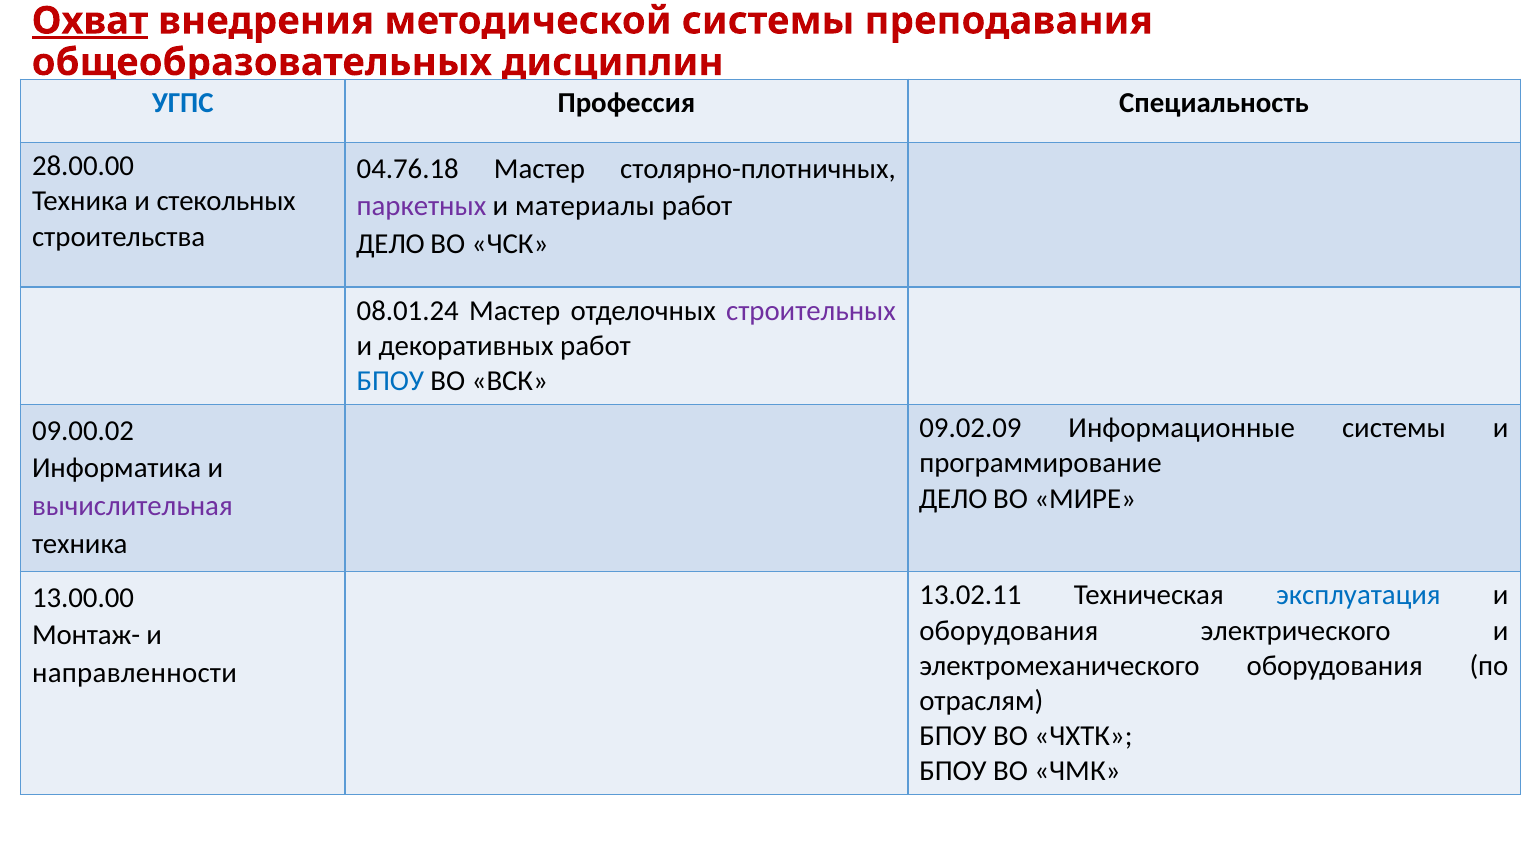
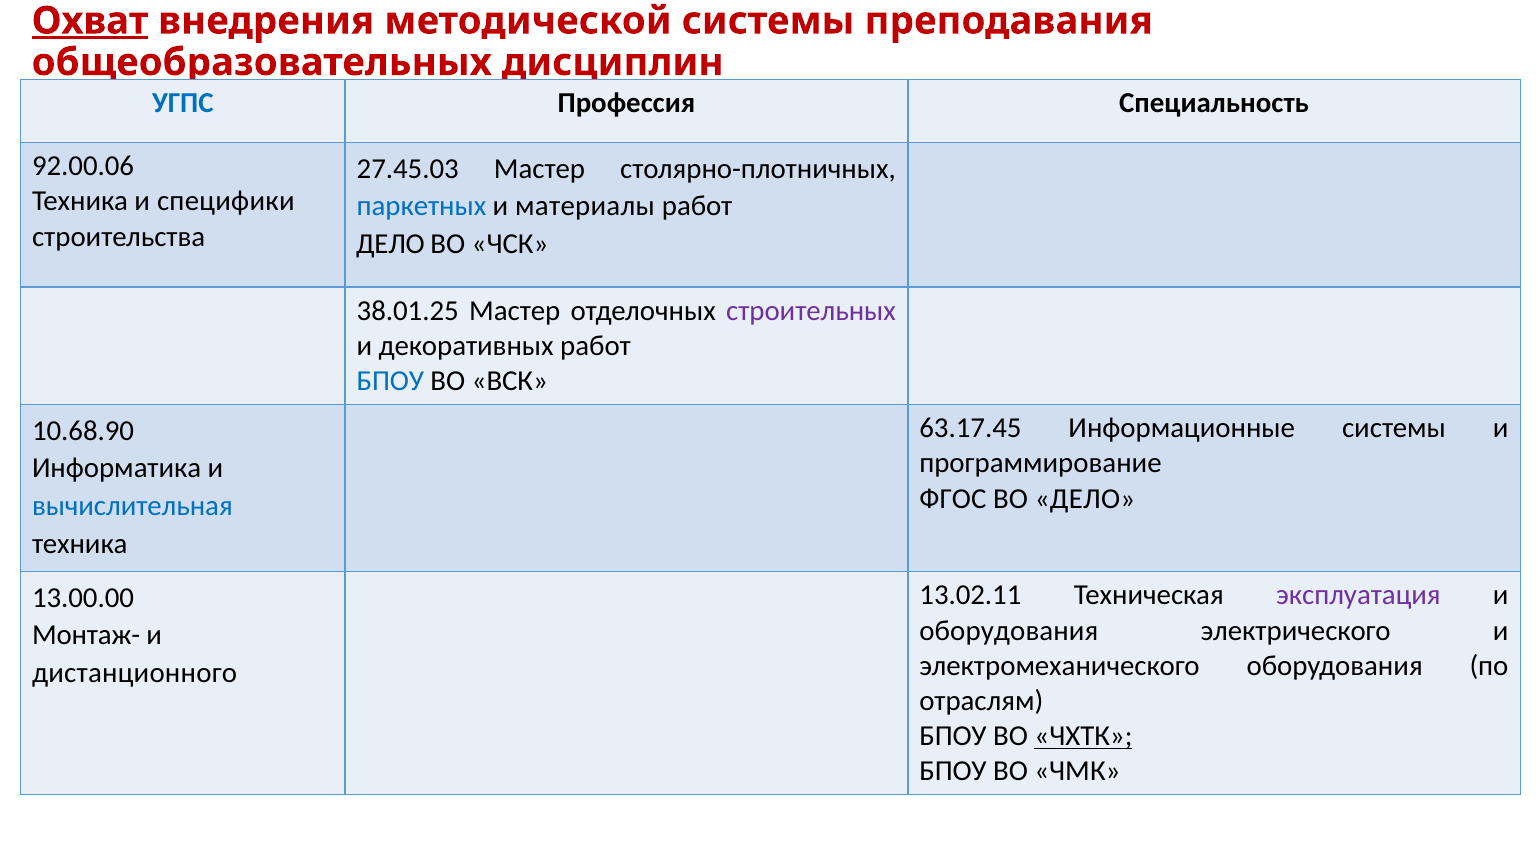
28.00.00: 28.00.00 -> 92.00.06 (83, 166)
04.76.18: 04.76.18 -> 27.45.03 (408, 169)
стекольных: стекольных -> специфики (226, 201)
паркетных colour: purple -> blue (421, 206)
08.01.24: 08.01.24 -> 38.01.25 (408, 311)
09.02.09: 09.02.09 -> 63.17.45 (970, 428)
09.00.02: 09.00.02 -> 10.68.90 (83, 431)
ДЕЛО: ДЕЛО -> ФГОС (953, 499)
ВО МИРЕ: МИРЕ -> ДЕЛО (1085, 499)
вычислительная colour: purple -> blue (132, 506)
эксплуатация colour: blue -> purple (1358, 595)
направленности: направленности -> дистанционного (135, 673)
ЧХТК underline: none -> present (1083, 736)
